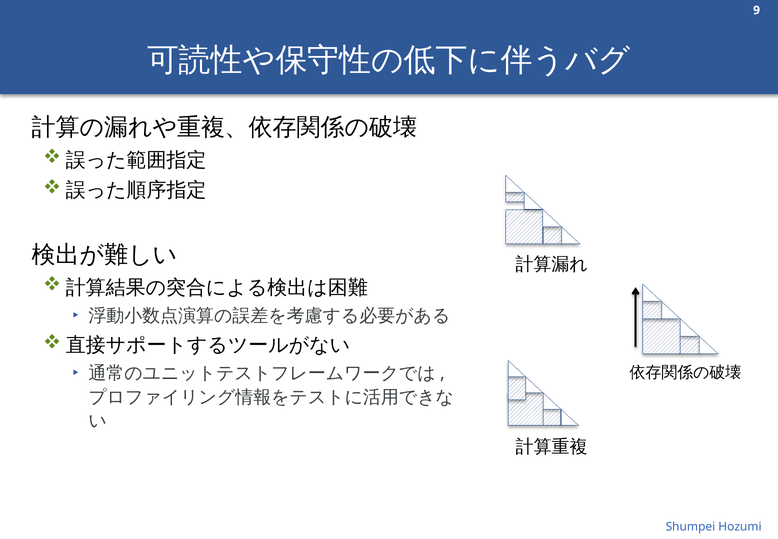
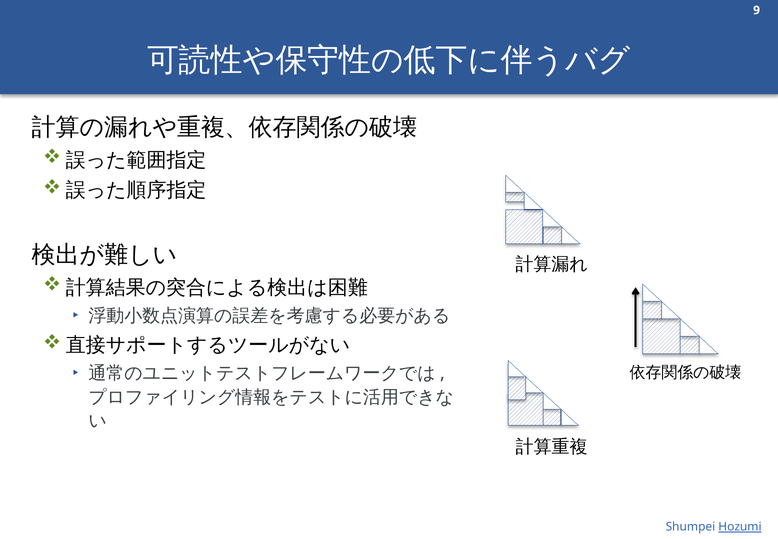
Hozumi underline: none -> present (740, 527)
